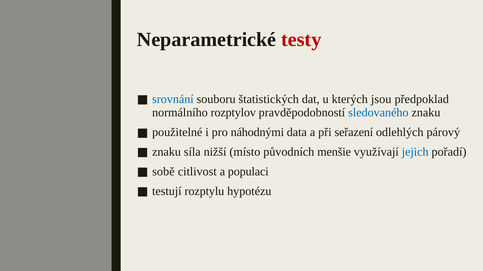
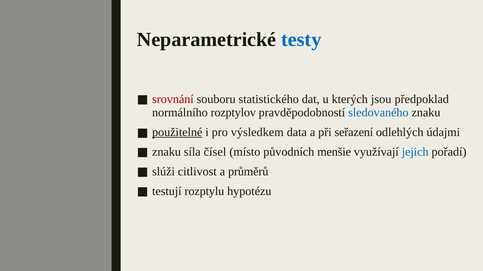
testy colour: red -> blue (301, 40)
srovnání colour: blue -> red (173, 99)
štatistických: štatistických -> statistického (269, 99)
použitelné underline: none -> present (177, 133)
náhodnými: náhodnými -> výsledkem (257, 133)
párový: párový -> údajmi (443, 133)
nižší: nižší -> čísel (215, 152)
sobě: sobě -> slúži (163, 172)
populaci: populaci -> průměrů (248, 172)
